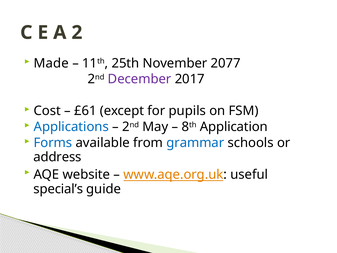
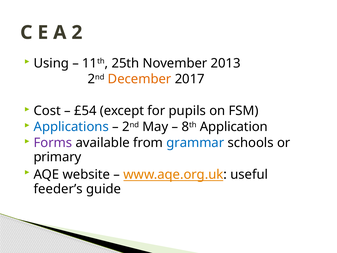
Made: Made -> Using (51, 63)
2077: 2077 -> 2013 (226, 63)
December colour: purple -> orange (140, 79)
£61: £61 -> £54 (85, 111)
Forms colour: blue -> purple (53, 143)
address: address -> primary (57, 157)
special’s: special’s -> feeder’s (58, 189)
